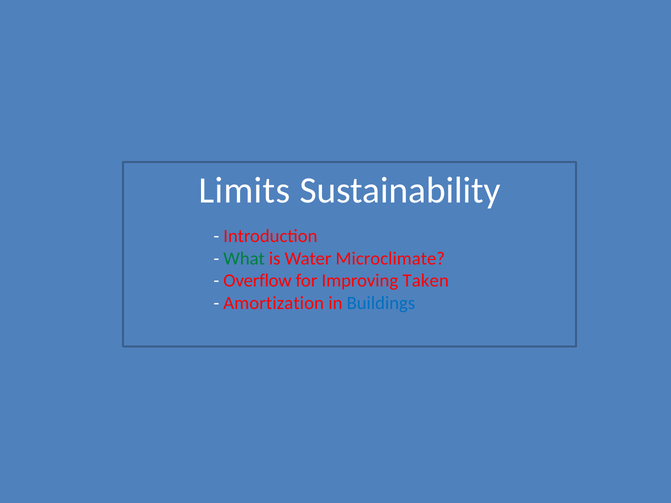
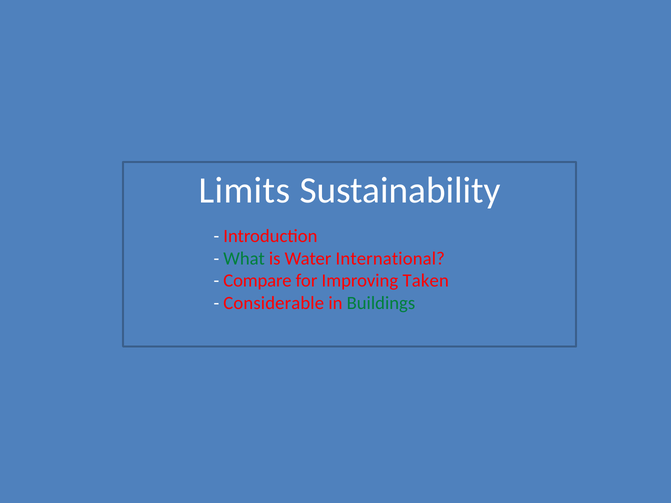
Microclimate: Microclimate -> International (390, 259)
Overflow: Overflow -> Compare (257, 281)
Amortization: Amortization -> Considerable (274, 303)
Buildings colour: blue -> green (381, 303)
